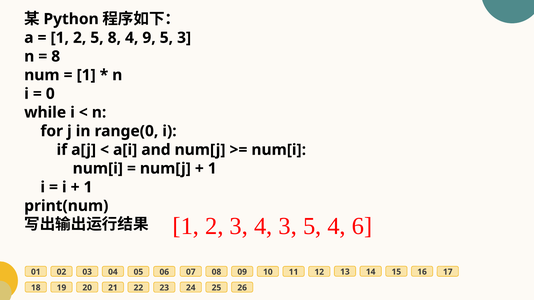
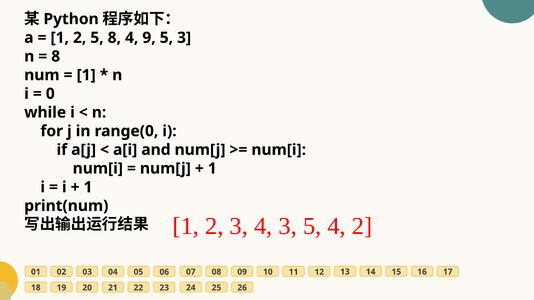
4 6: 6 -> 2 (362, 227)
